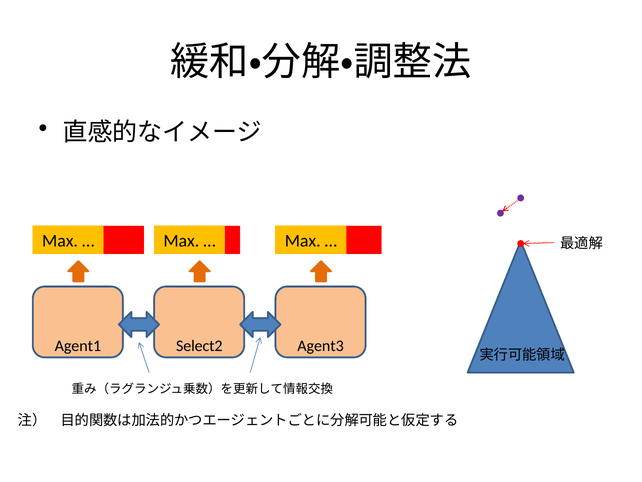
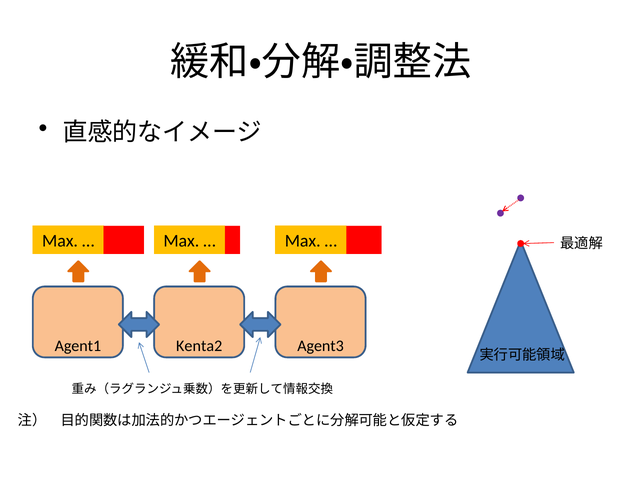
Select2: Select2 -> Kenta2 (199, 346)
